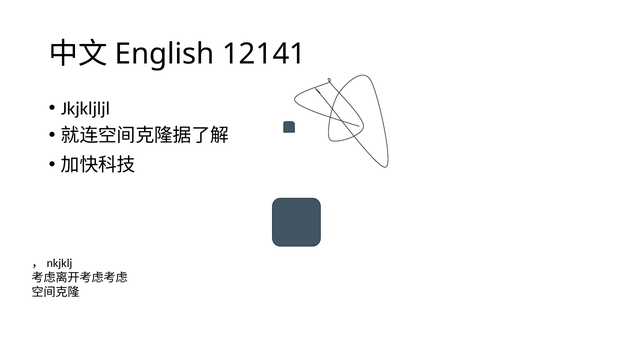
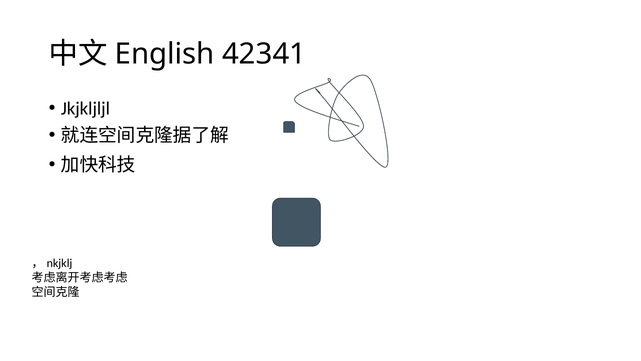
12141: 12141 -> 42341 (264, 54)
